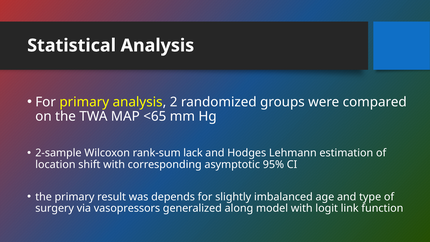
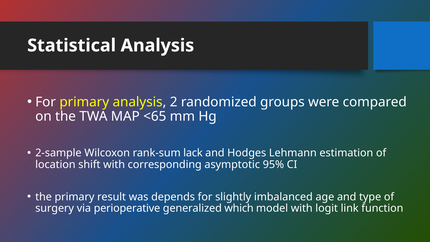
vasopressors: vasopressors -> perioperative (127, 208)
along: along -> which (239, 208)
